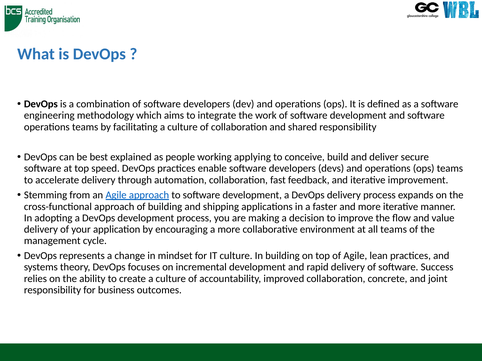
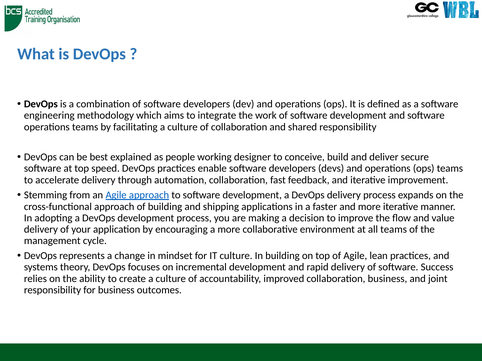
applying: applying -> designer (252, 157)
collaboration concrete: concrete -> business (387, 279)
